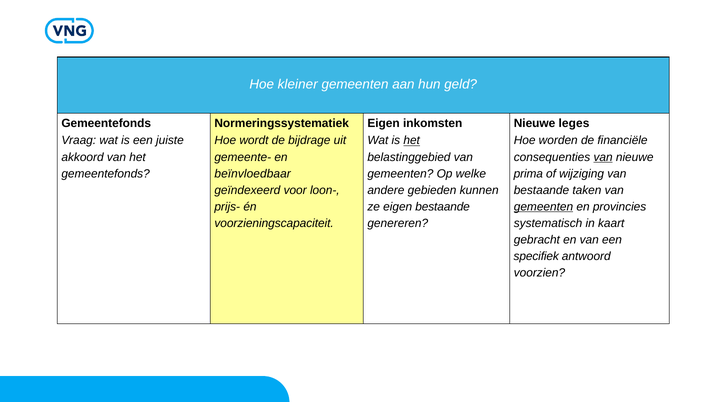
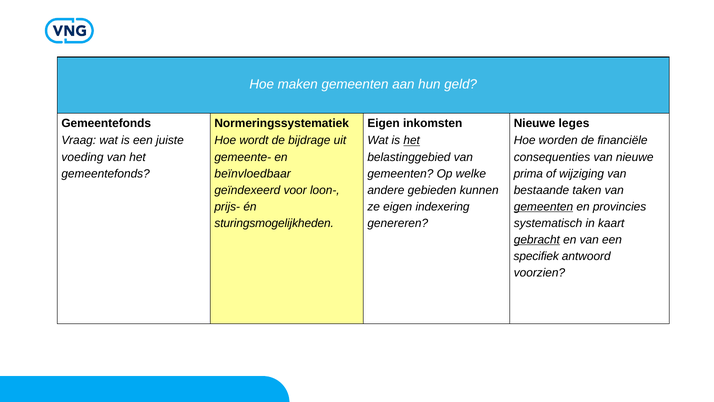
kleiner: kleiner -> maken (298, 84)
akkoord: akkoord -> voeding (82, 157)
van underline: present -> none (603, 157)
eigen bestaande: bestaande -> indexering (443, 206)
voorzieningscapaciteit: voorzieningscapaciteit -> sturingsmogelijkheden (274, 223)
gebracht underline: none -> present (537, 239)
